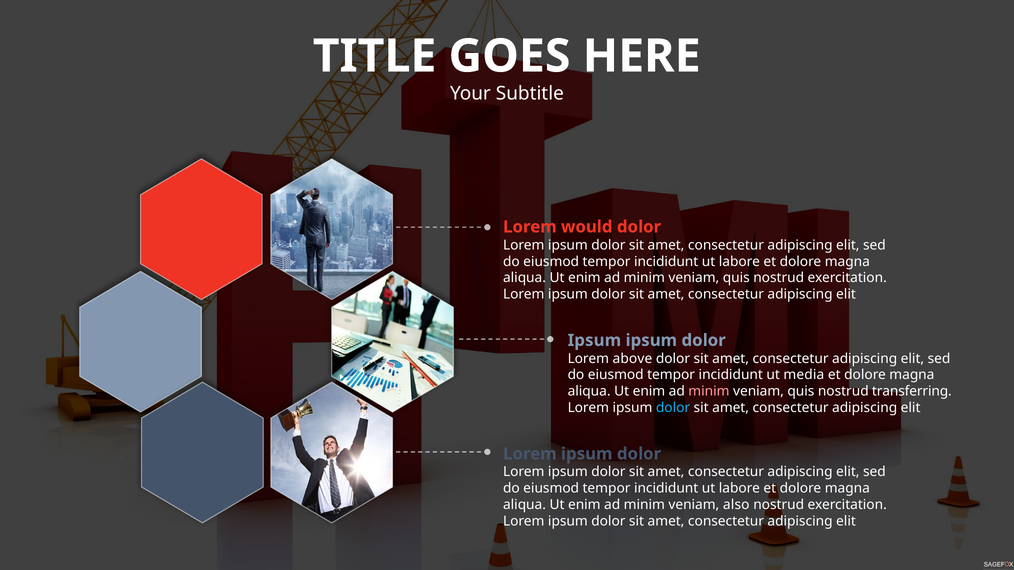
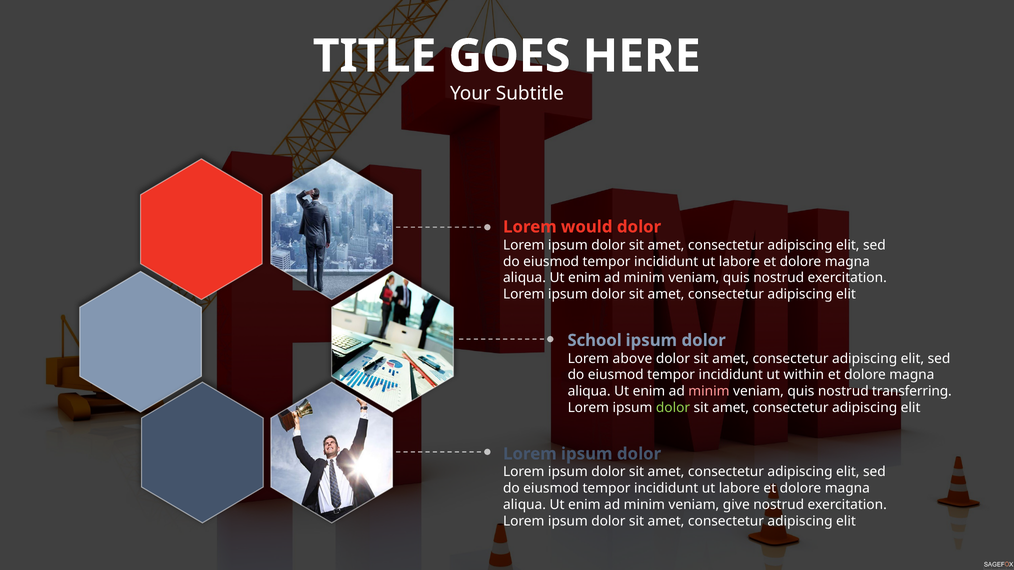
Ipsum: Ipsum -> School (595, 341)
media: media -> within (804, 375)
dolor colour: light blue -> light green (673, 408)
also: also -> give (736, 505)
